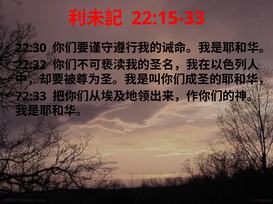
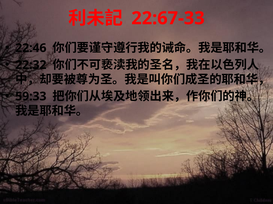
22:15-33: 22:15-33 -> 22:67-33 (168, 18)
22:30: 22:30 -> 22:46 (31, 48)
72:33: 72:33 -> 59:33 (31, 97)
